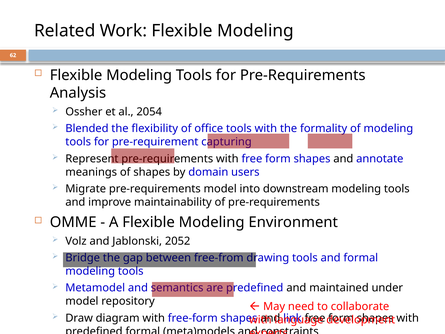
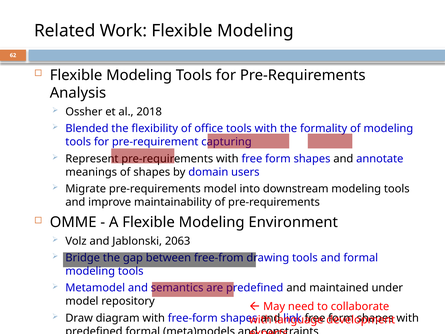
2054: 2054 -> 2018 (149, 112)
2052: 2052 -> 2063 (178, 241)
